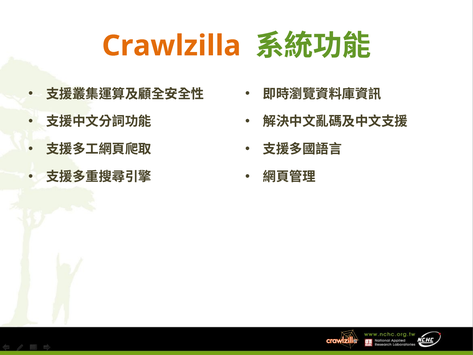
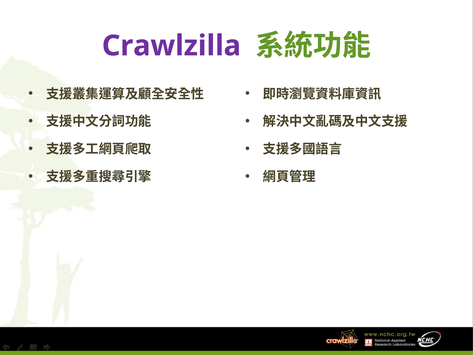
Crawlzilla colour: orange -> purple (171, 46)
